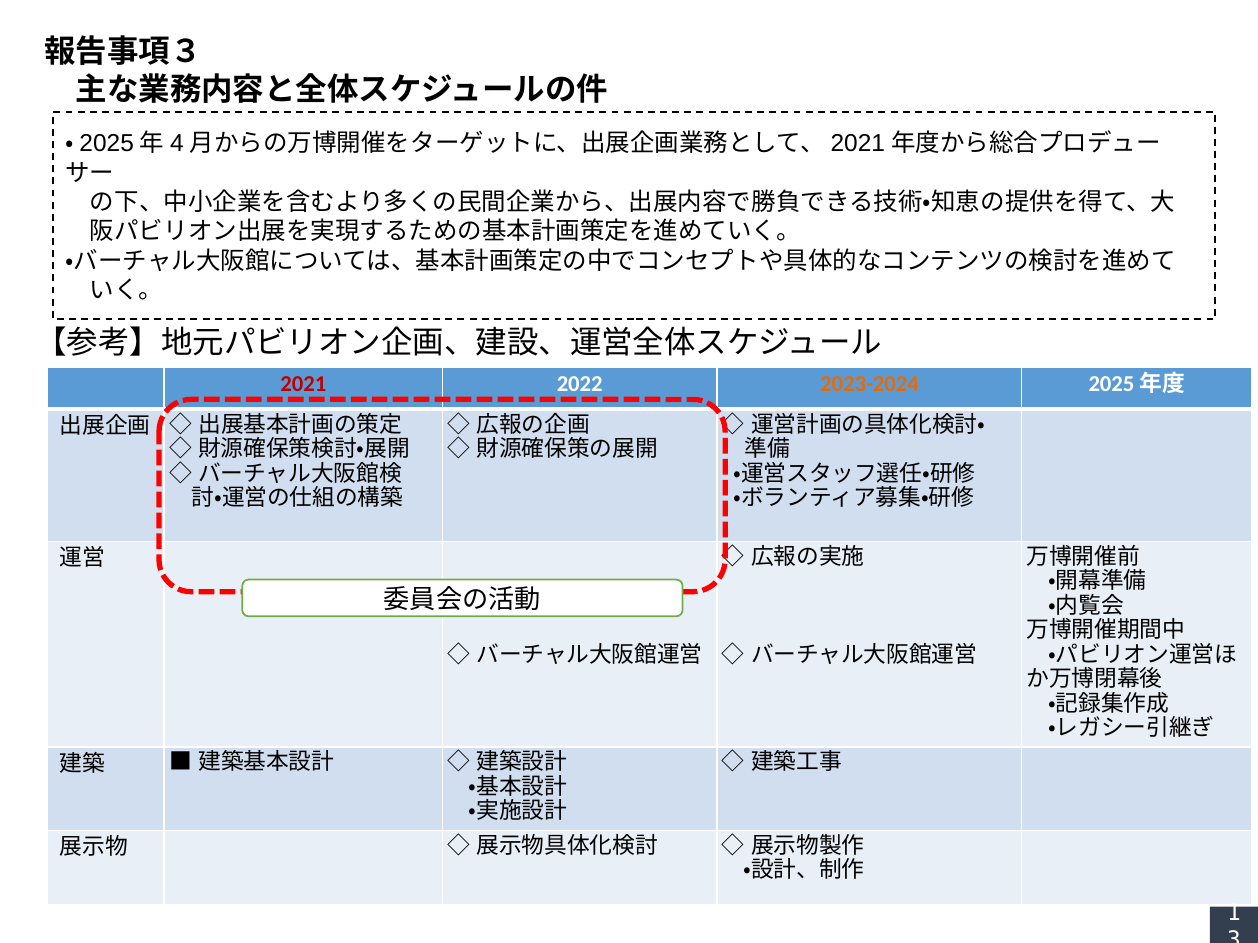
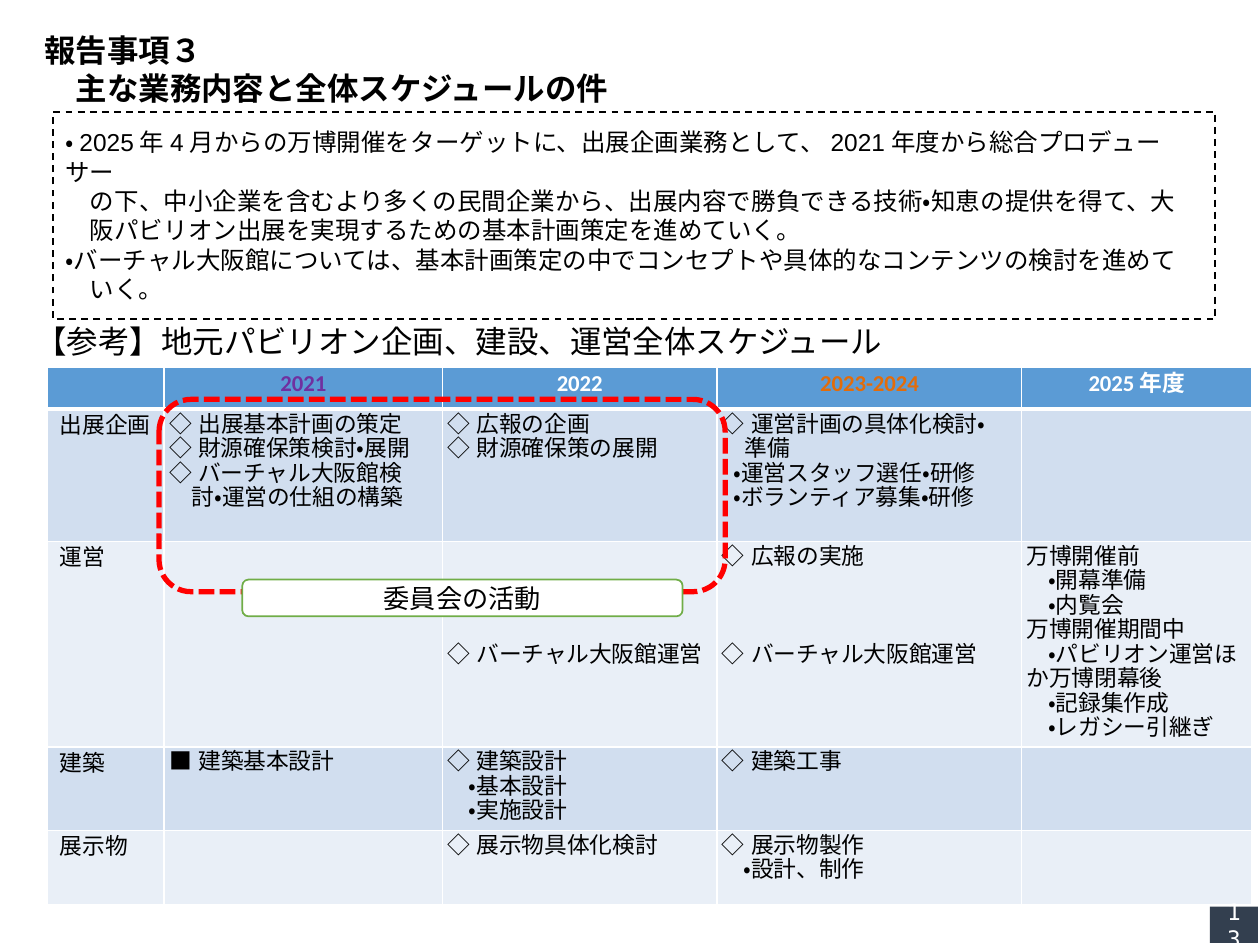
2021 colour: red -> purple (303, 385)
